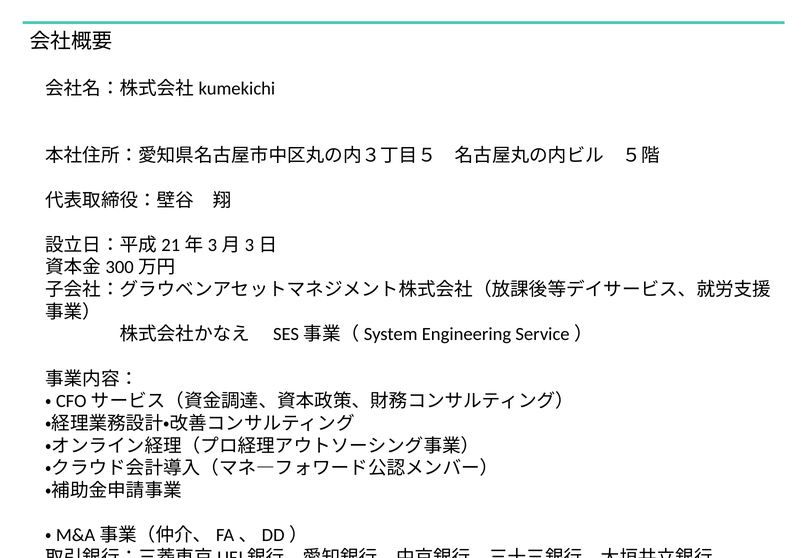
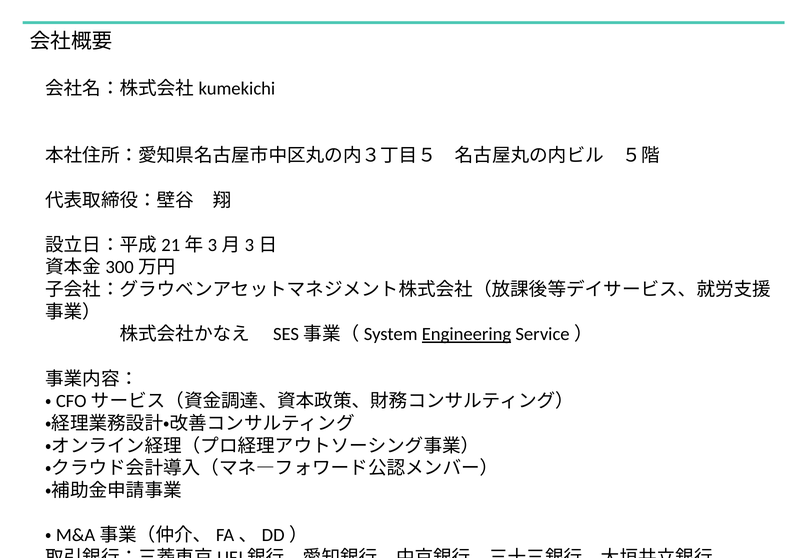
Engineering underline: none -> present (466, 335)
